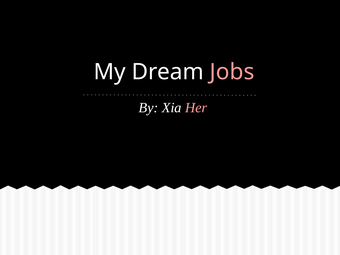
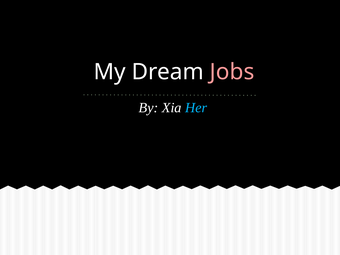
Her colour: pink -> light blue (196, 108)
